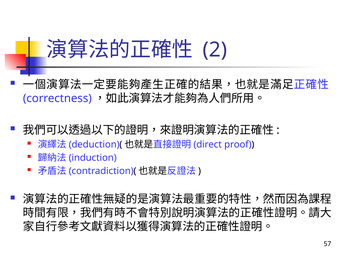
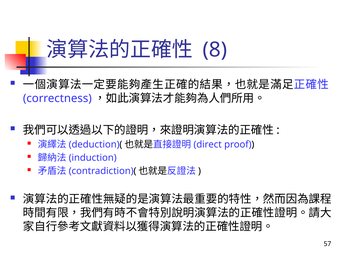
2: 2 -> 8 (215, 50)
